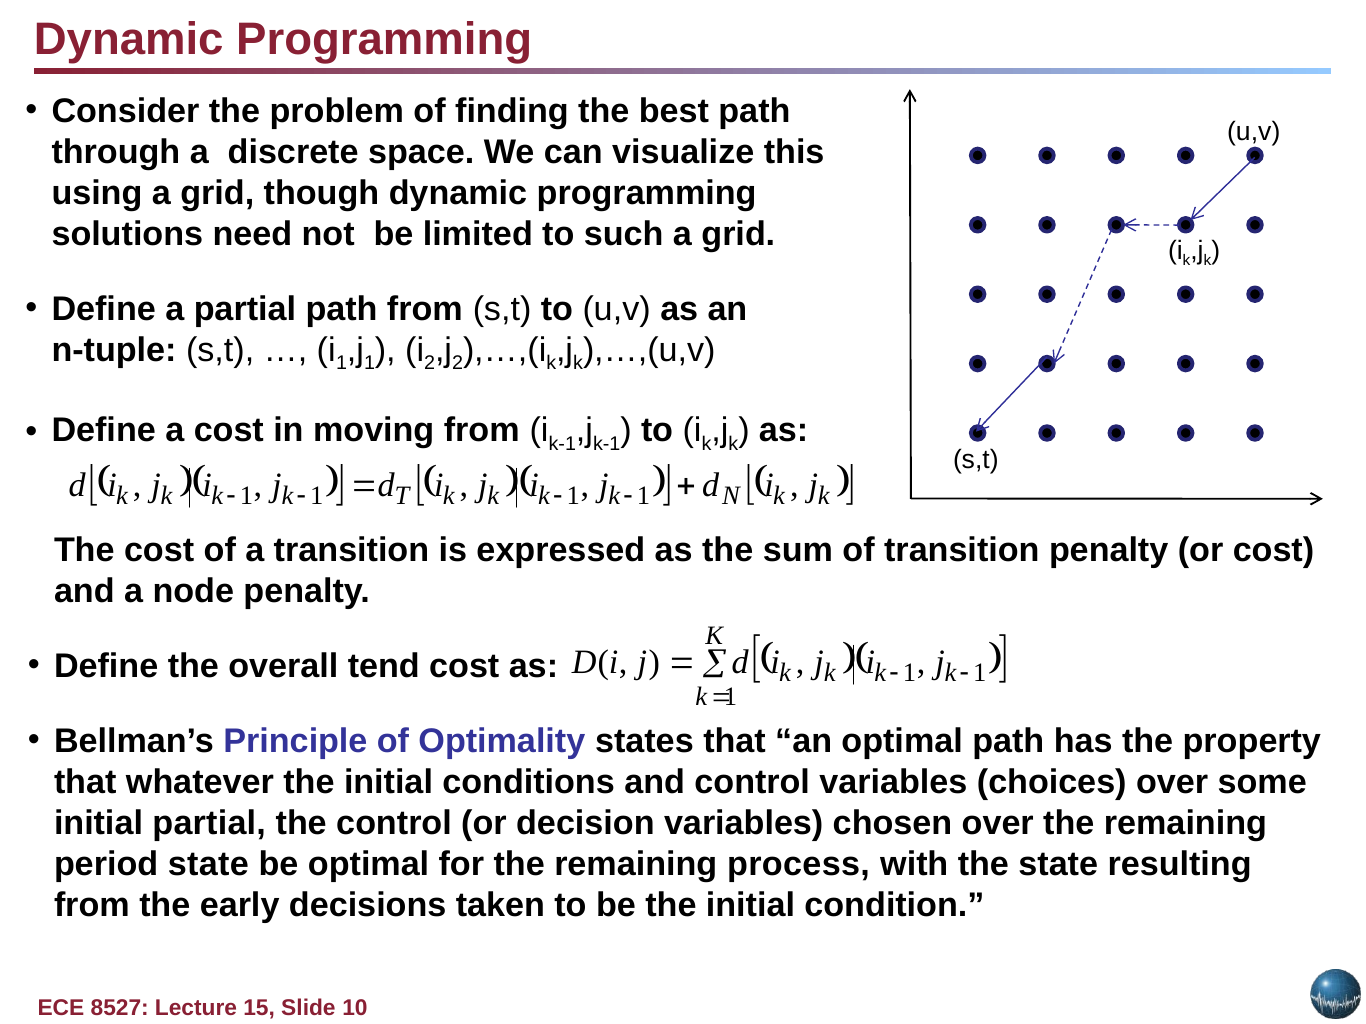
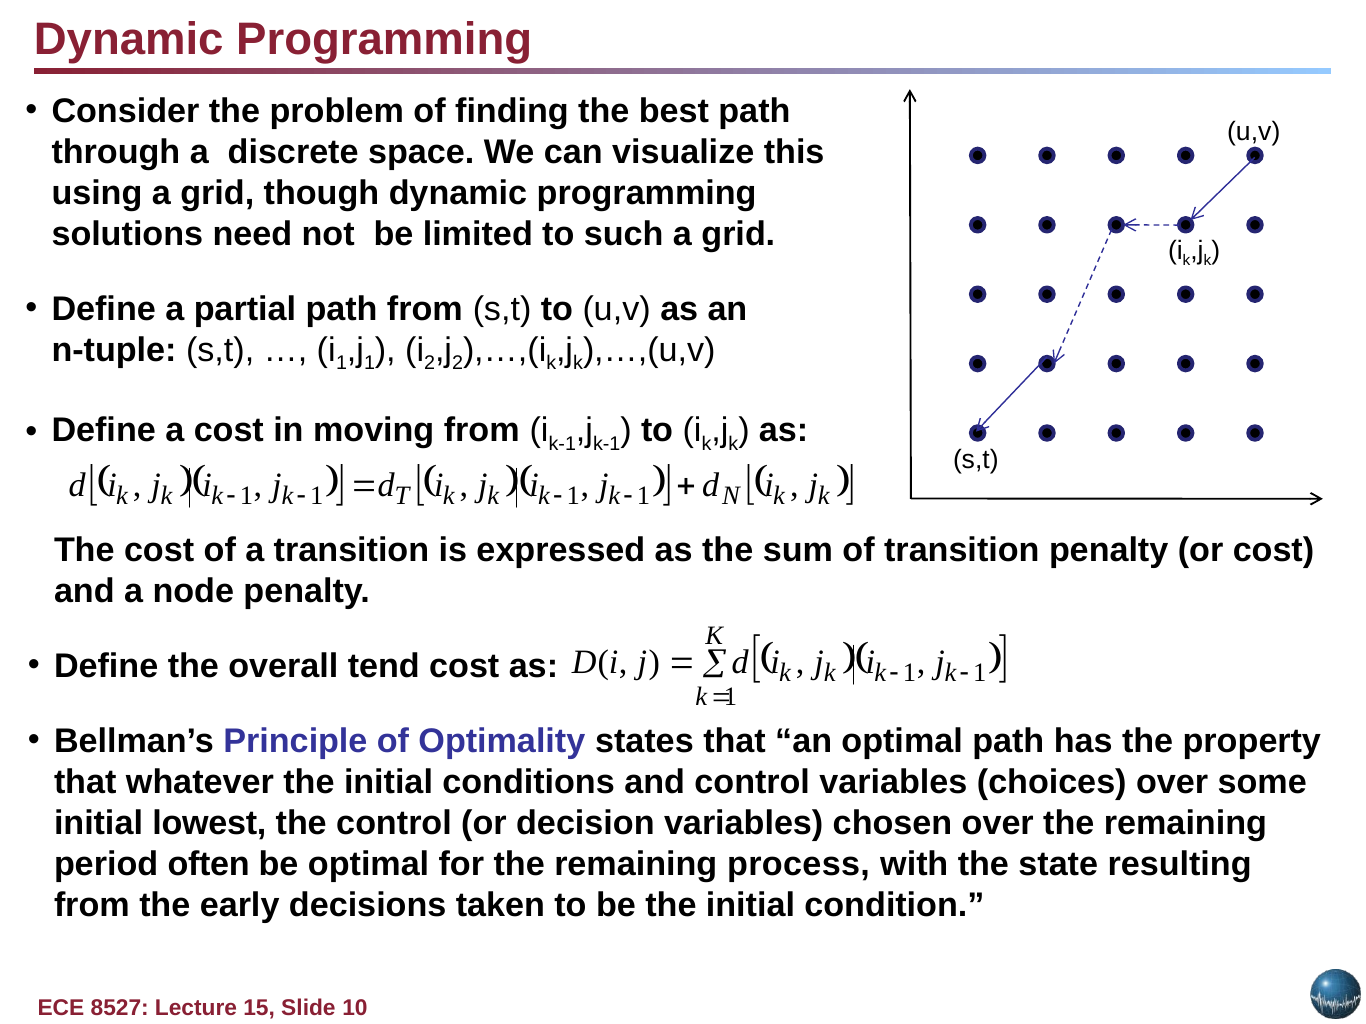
initial partial: partial -> lowest (209, 823)
period state: state -> often (209, 864)
